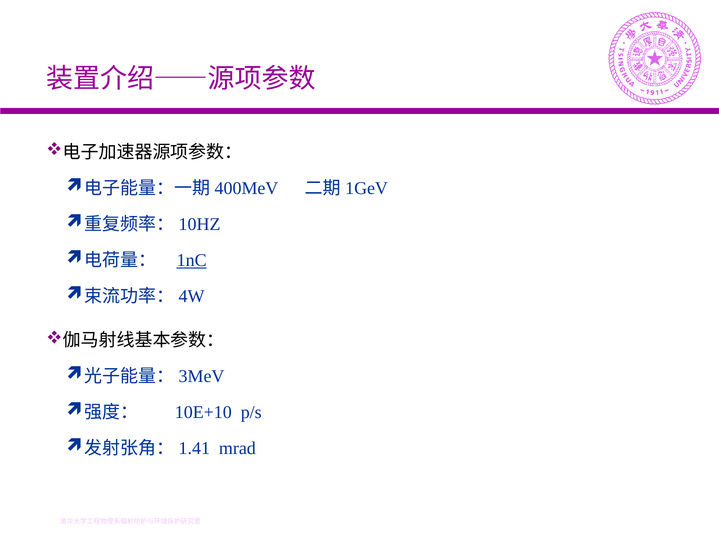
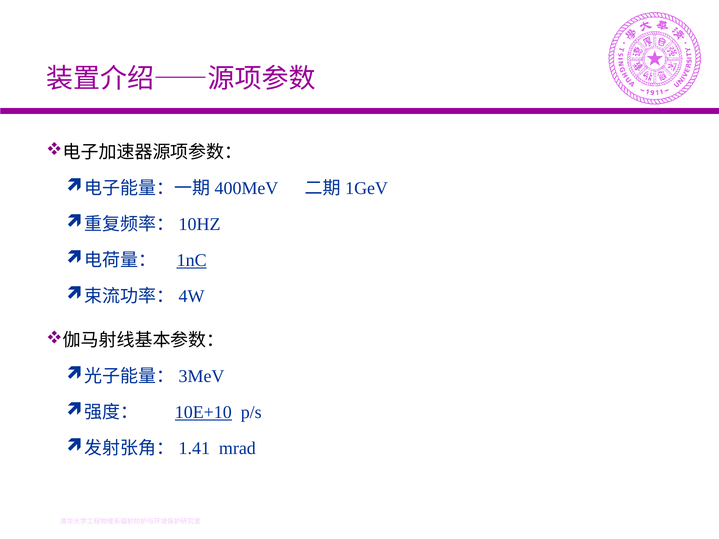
10E+10 underline: none -> present (203, 413)
